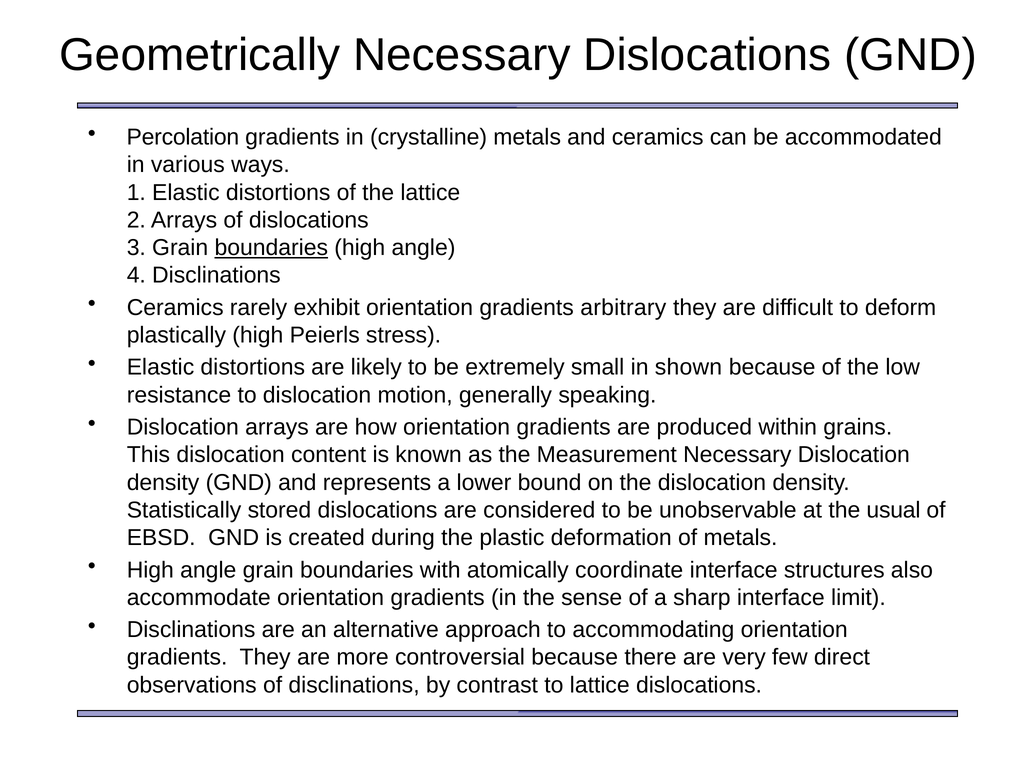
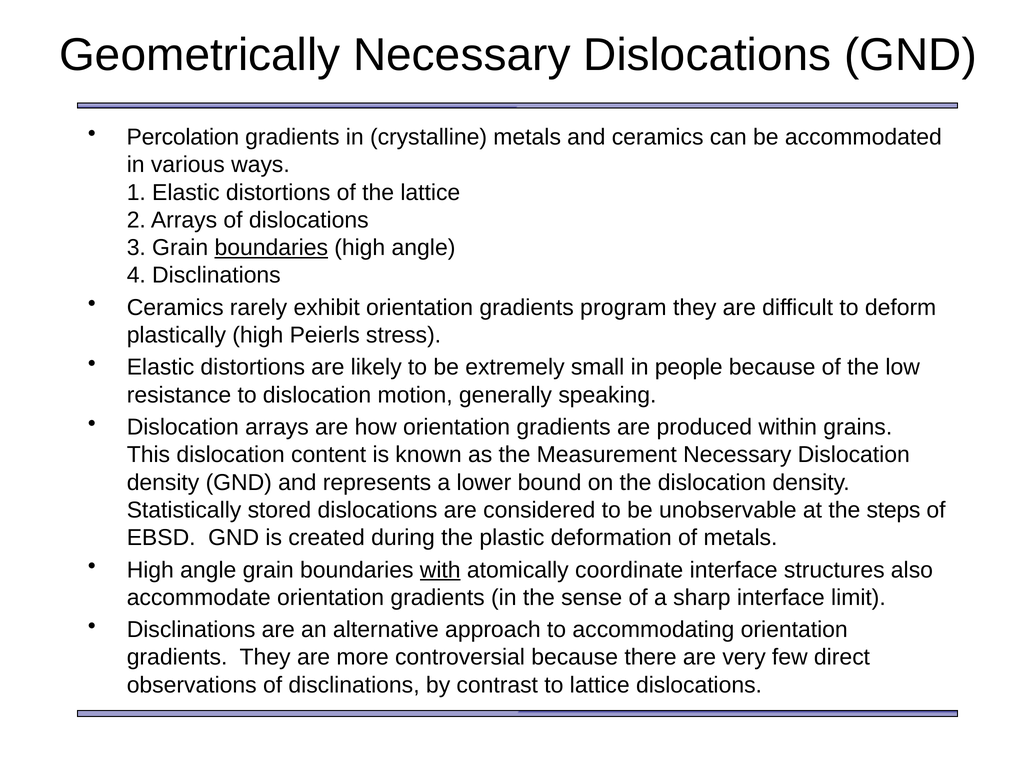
arbitrary: arbitrary -> program (623, 307)
shown: shown -> people (689, 367)
usual: usual -> steps (893, 510)
with underline: none -> present (440, 569)
